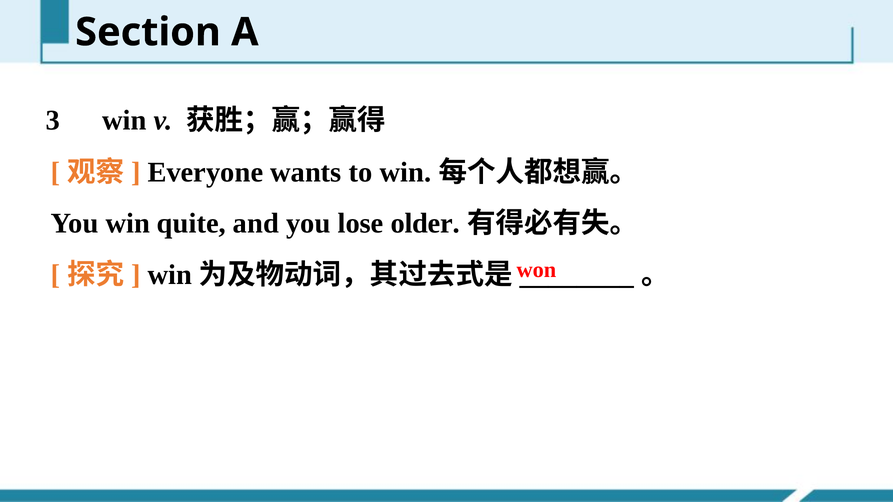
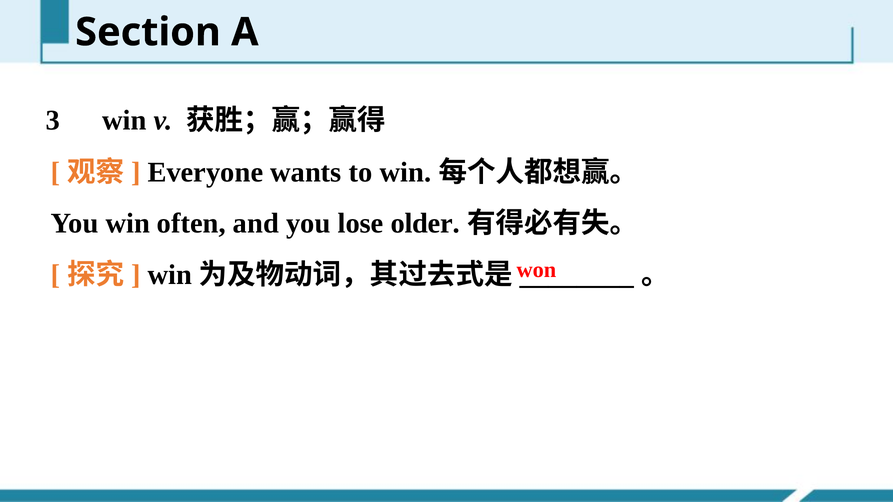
quite: quite -> often (191, 224)
